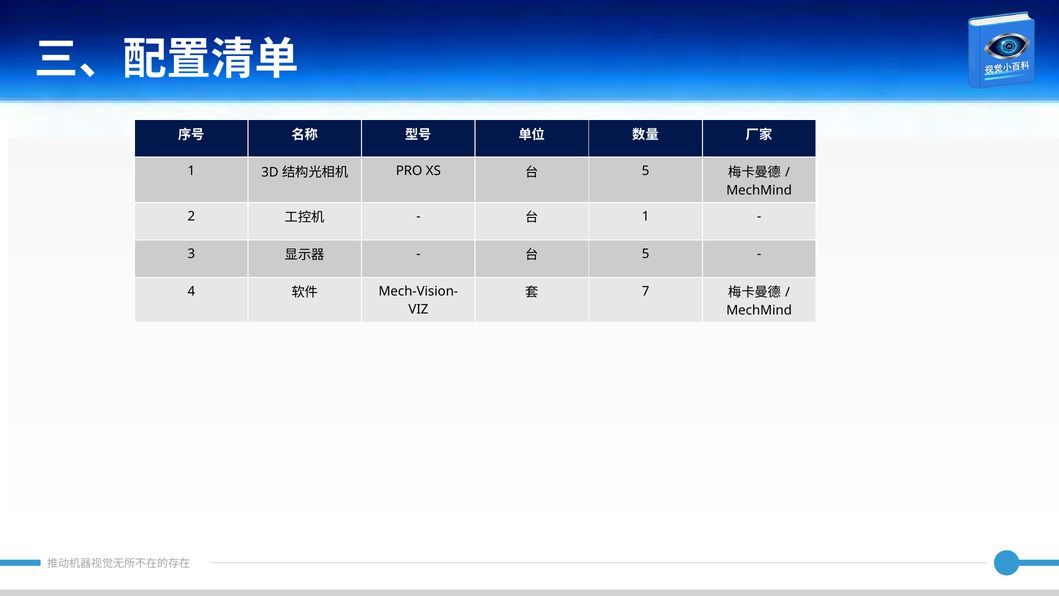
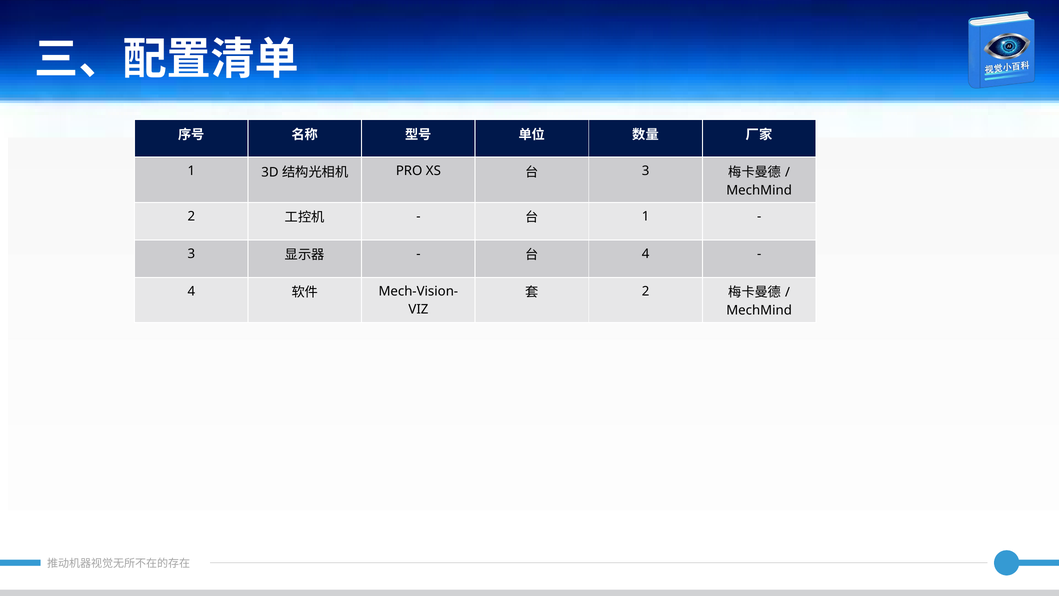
5: 5 -> 3 (646, 171)
5: 5 -> 4 (646, 254)
7: 7 -> 2 (646, 291)
